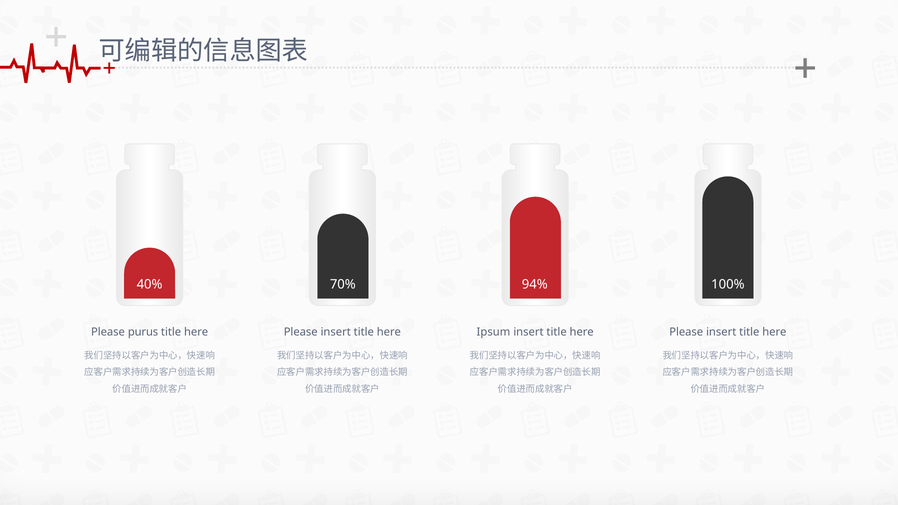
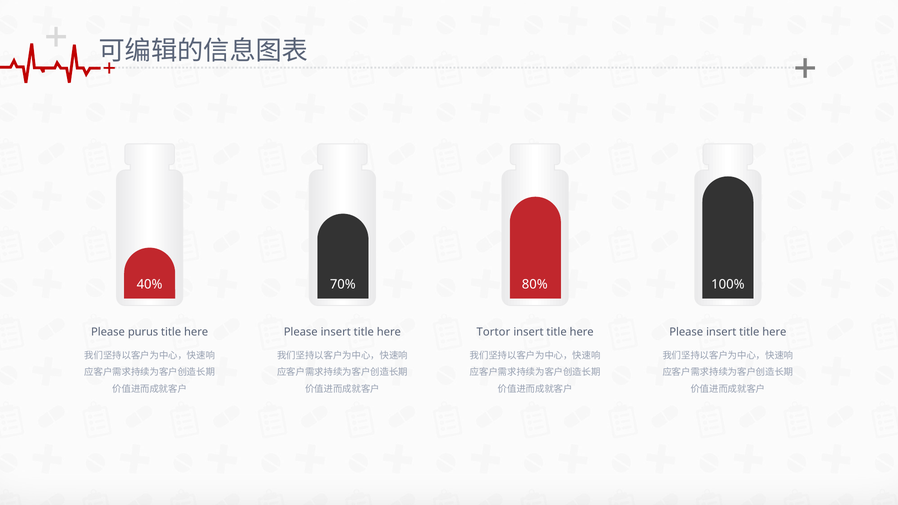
94%: 94% -> 80% (535, 285)
Ipsum: Ipsum -> Tortor (493, 332)
